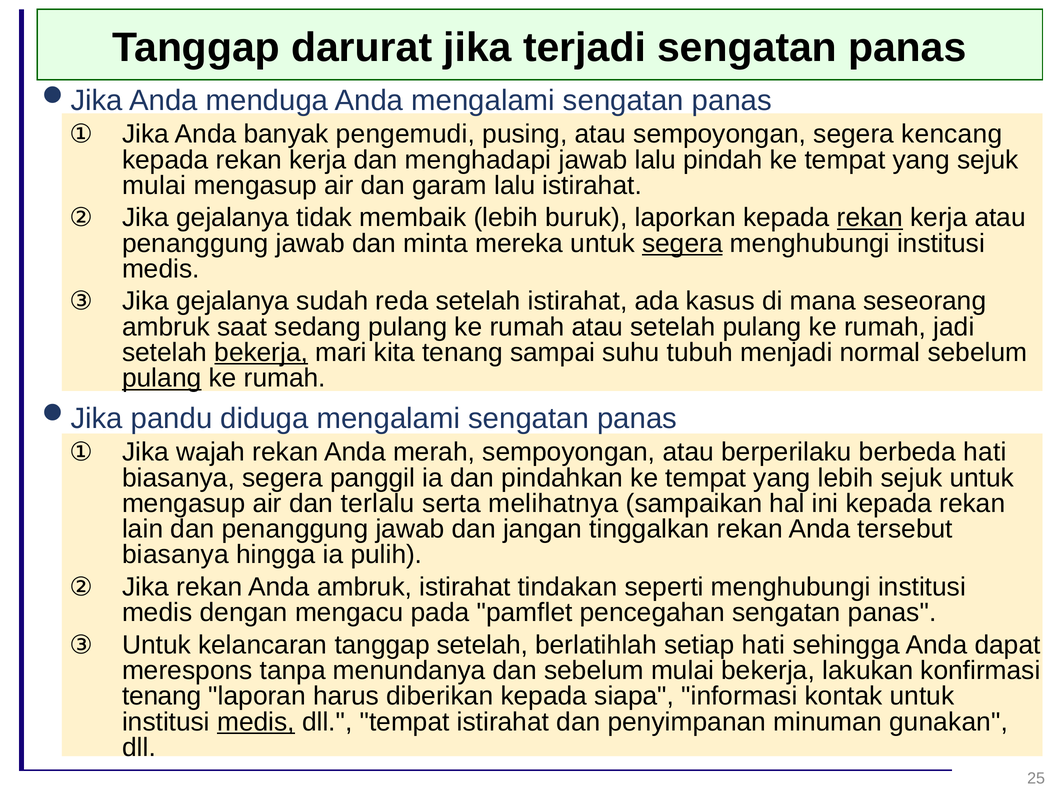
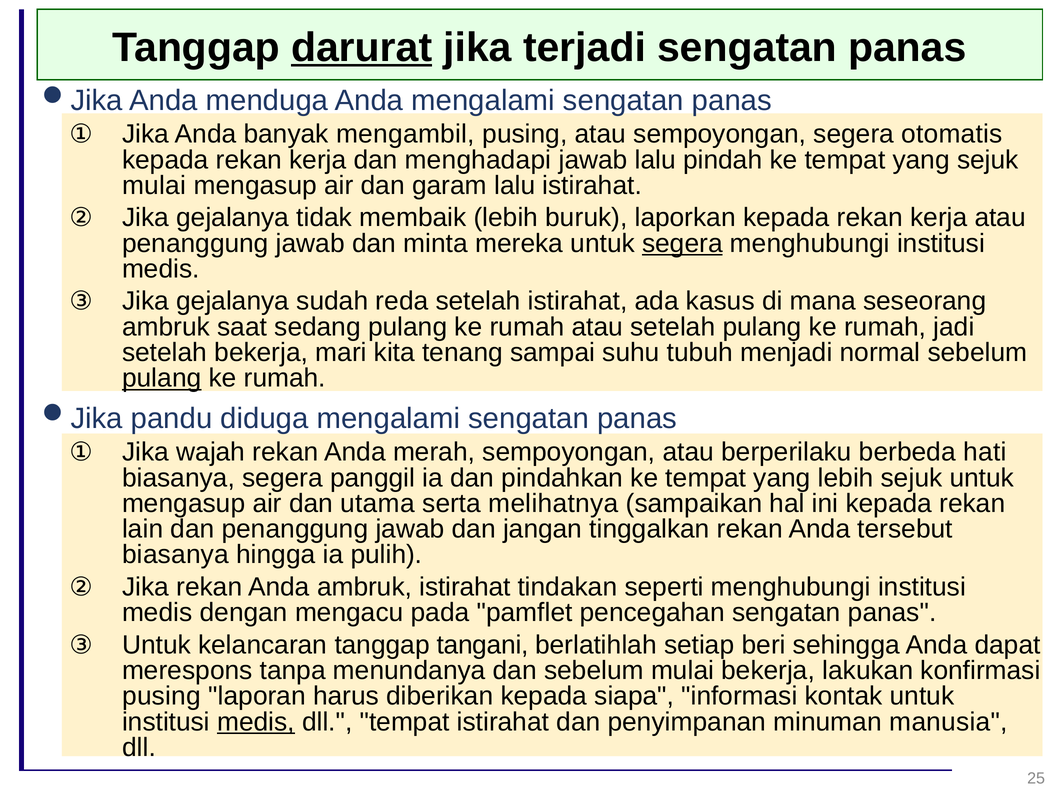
darurat underline: none -> present (362, 47)
pengemudi: pengemudi -> mengambil (405, 134)
kencang: kencang -> otomatis (952, 134)
rekan underline: present -> none (870, 218)
bekerja underline: present -> none (261, 352)
terlalu: terlalu -> utama (378, 503)
tanggap setelah: setelah -> tangani (483, 644)
setiap hati: hati -> beri (764, 644)
tenang: tenang -> pusing (162, 695)
gunakan: gunakan -> manusia (948, 721)
